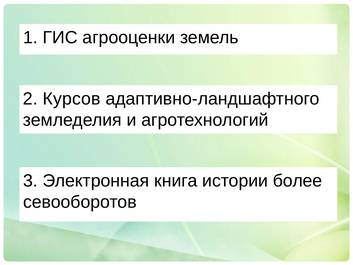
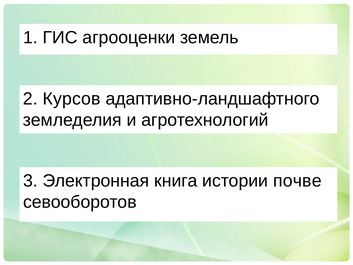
более: более -> почве (297, 181)
